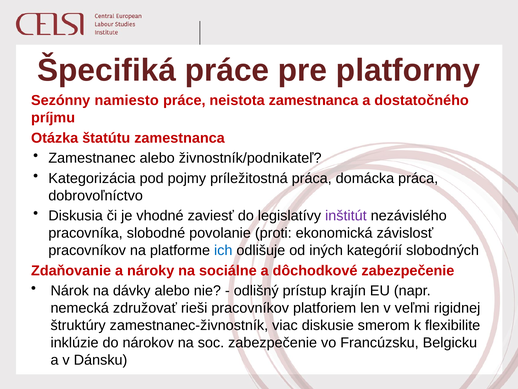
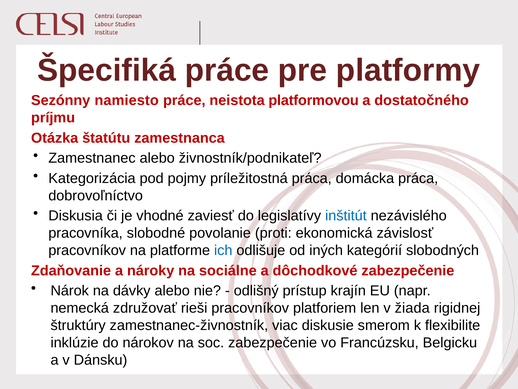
neistota zamestnanca: zamestnanca -> platformovou (314, 100)
inštitút colour: purple -> blue (346, 216)
veľmi: veľmi -> žiada (412, 308)
